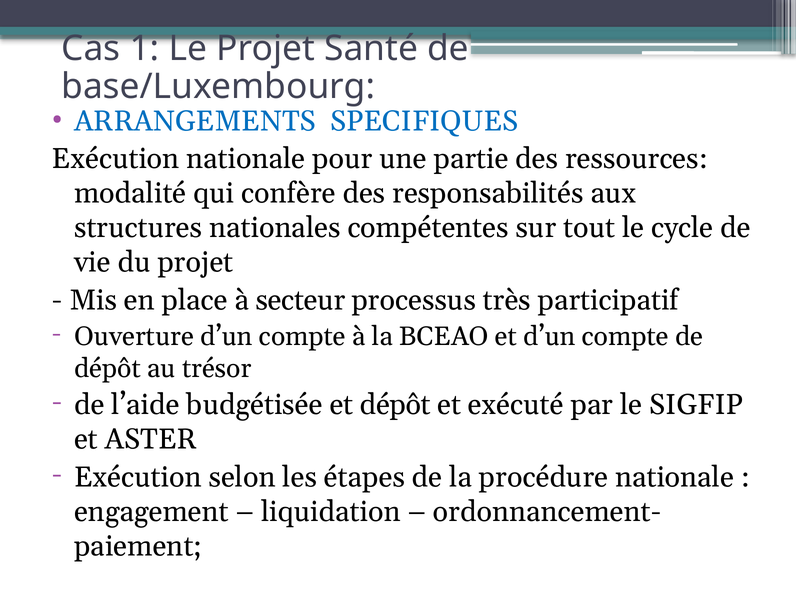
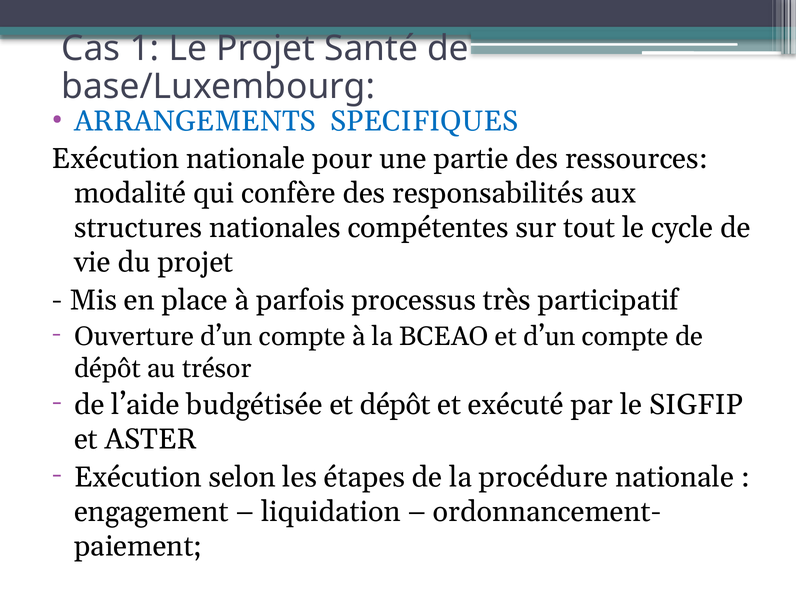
secteur: secteur -> parfois (300, 300)
